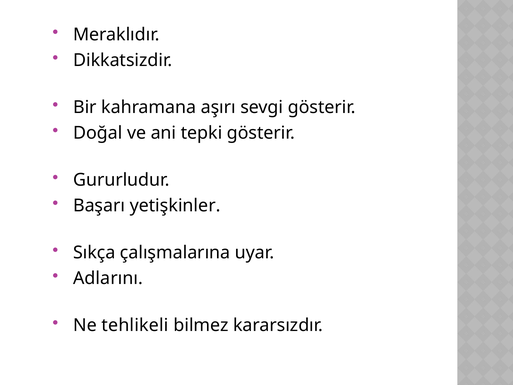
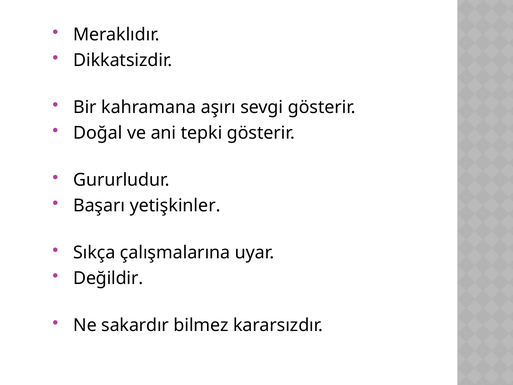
Adlarını: Adlarını -> Değildir (108, 278)
tehlikeli: tehlikeli -> sakardır (135, 325)
